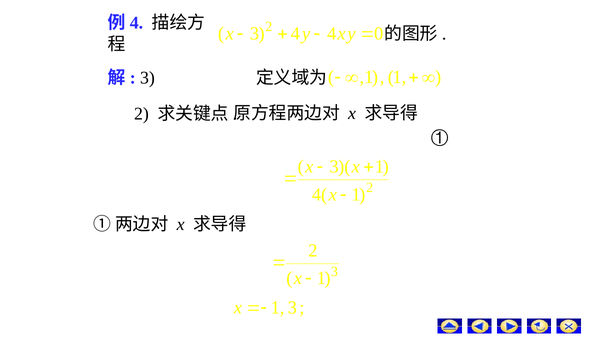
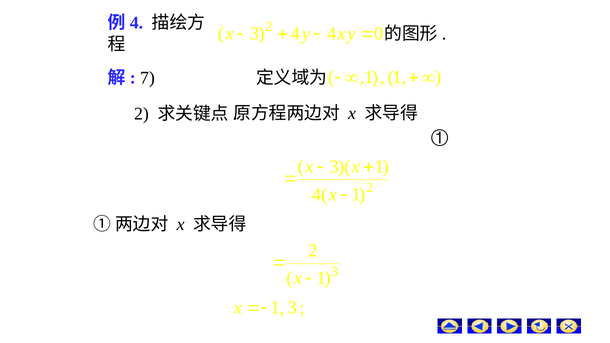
3: 3 -> 7 (147, 78)
